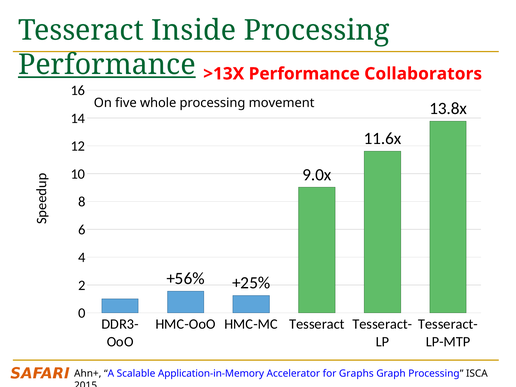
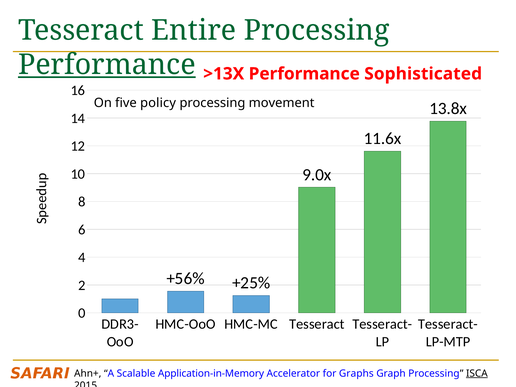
Inside: Inside -> Entire (194, 30)
Collaborators: Collaborators -> Sophisticated (423, 74)
whole: whole -> policy (158, 103)
ISCA underline: none -> present (477, 373)
